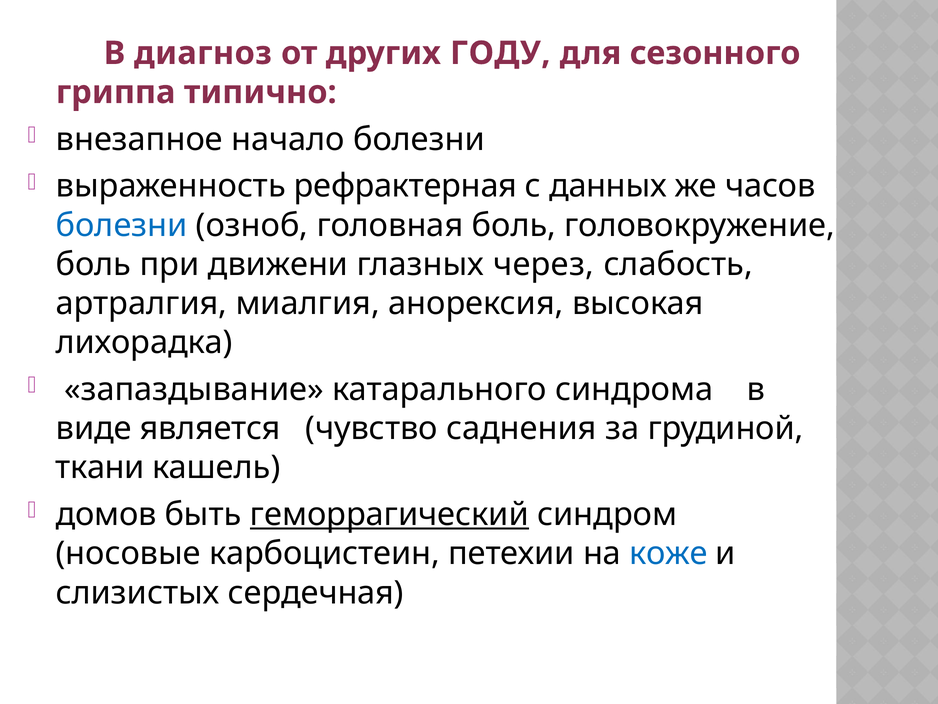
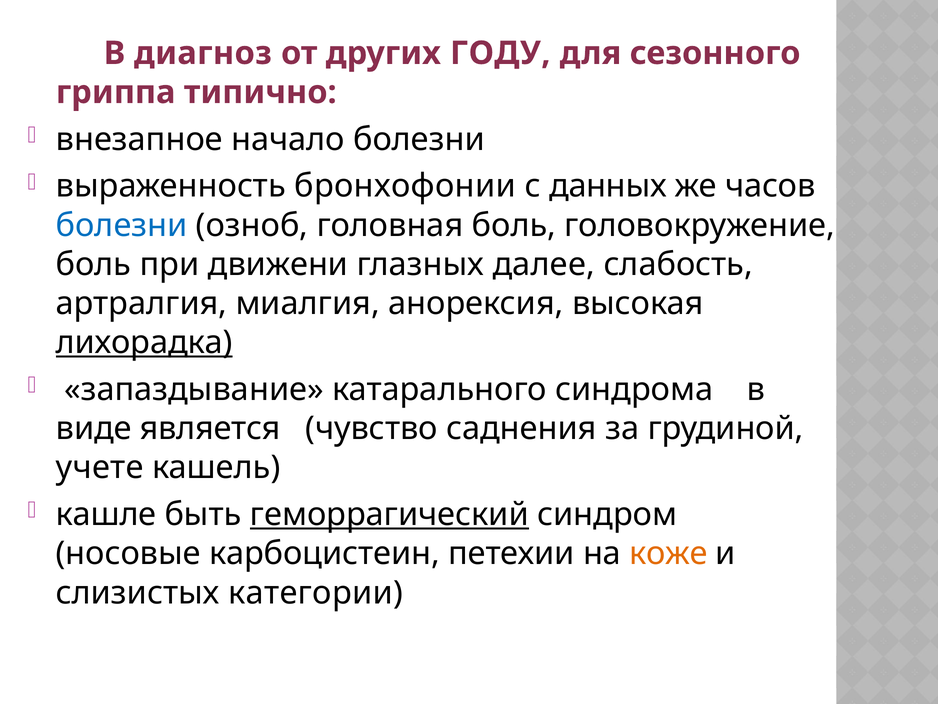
рефрактерная: рефрактерная -> бронхофонии (405, 186)
через: через -> далее (544, 264)
лихорадка underline: none -> present (144, 342)
ткани: ткани -> учете (100, 467)
домов: домов -> кашле (106, 514)
коже colour: blue -> orange (668, 553)
сердечная: сердечная -> категории (316, 592)
